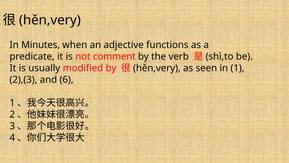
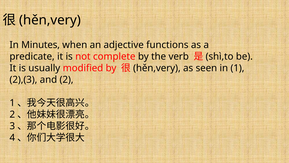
comment: comment -> complete (114, 56)
and 6: 6 -> 2 (67, 80)
